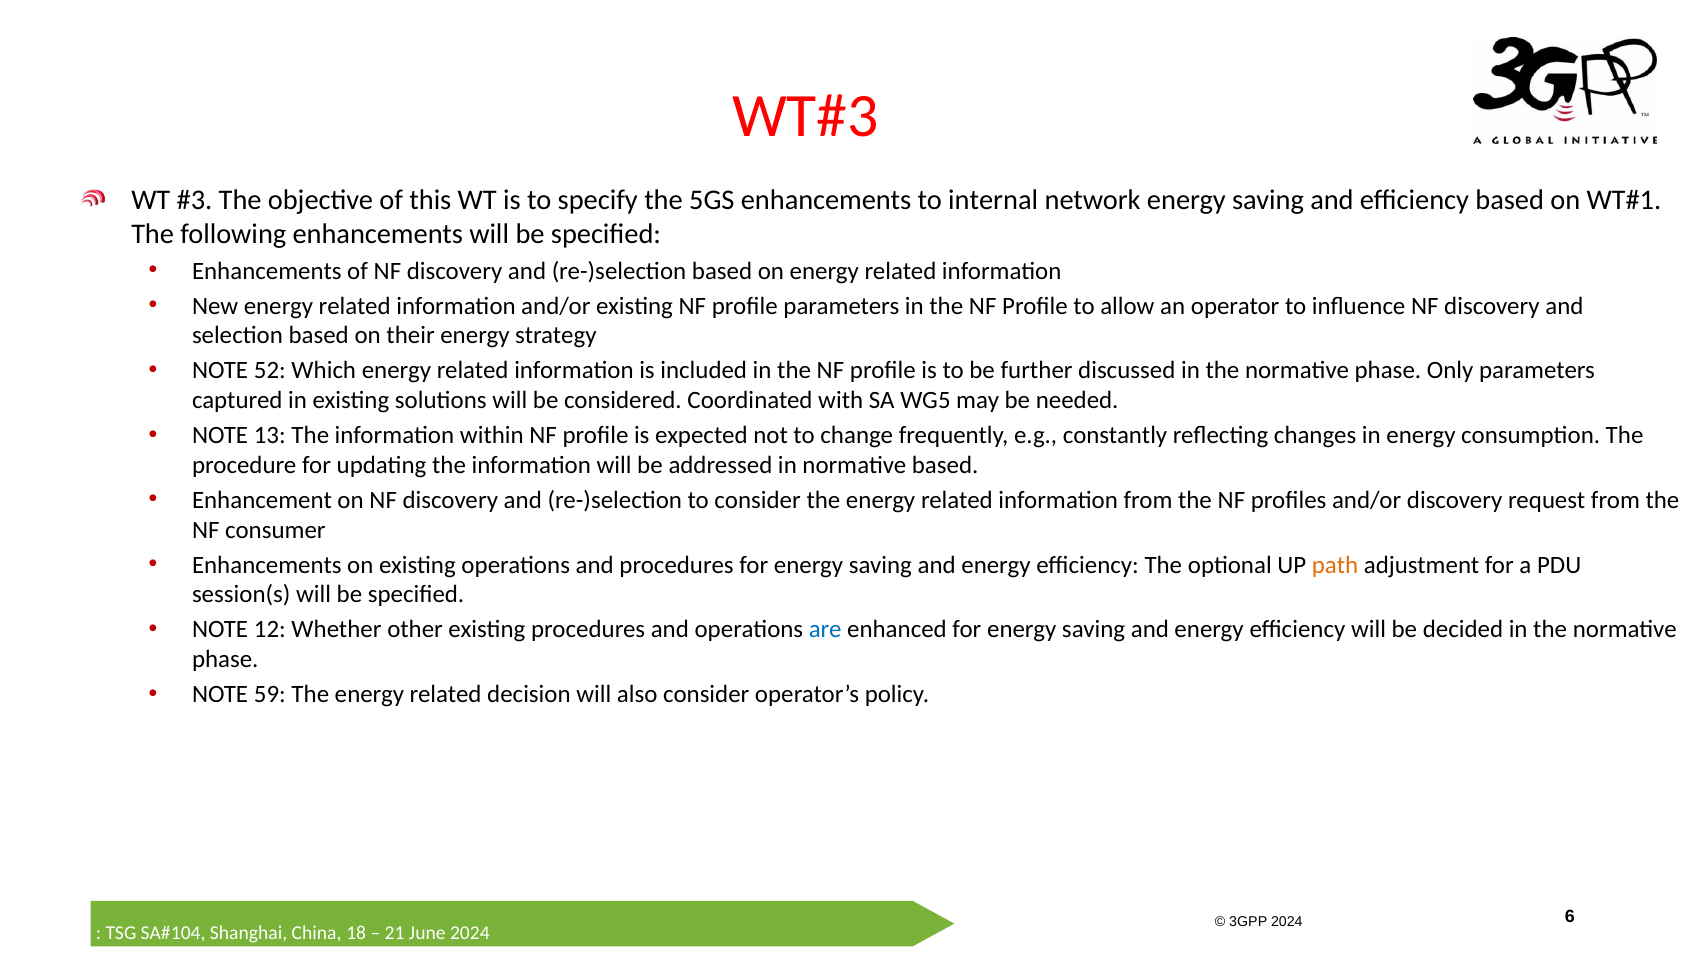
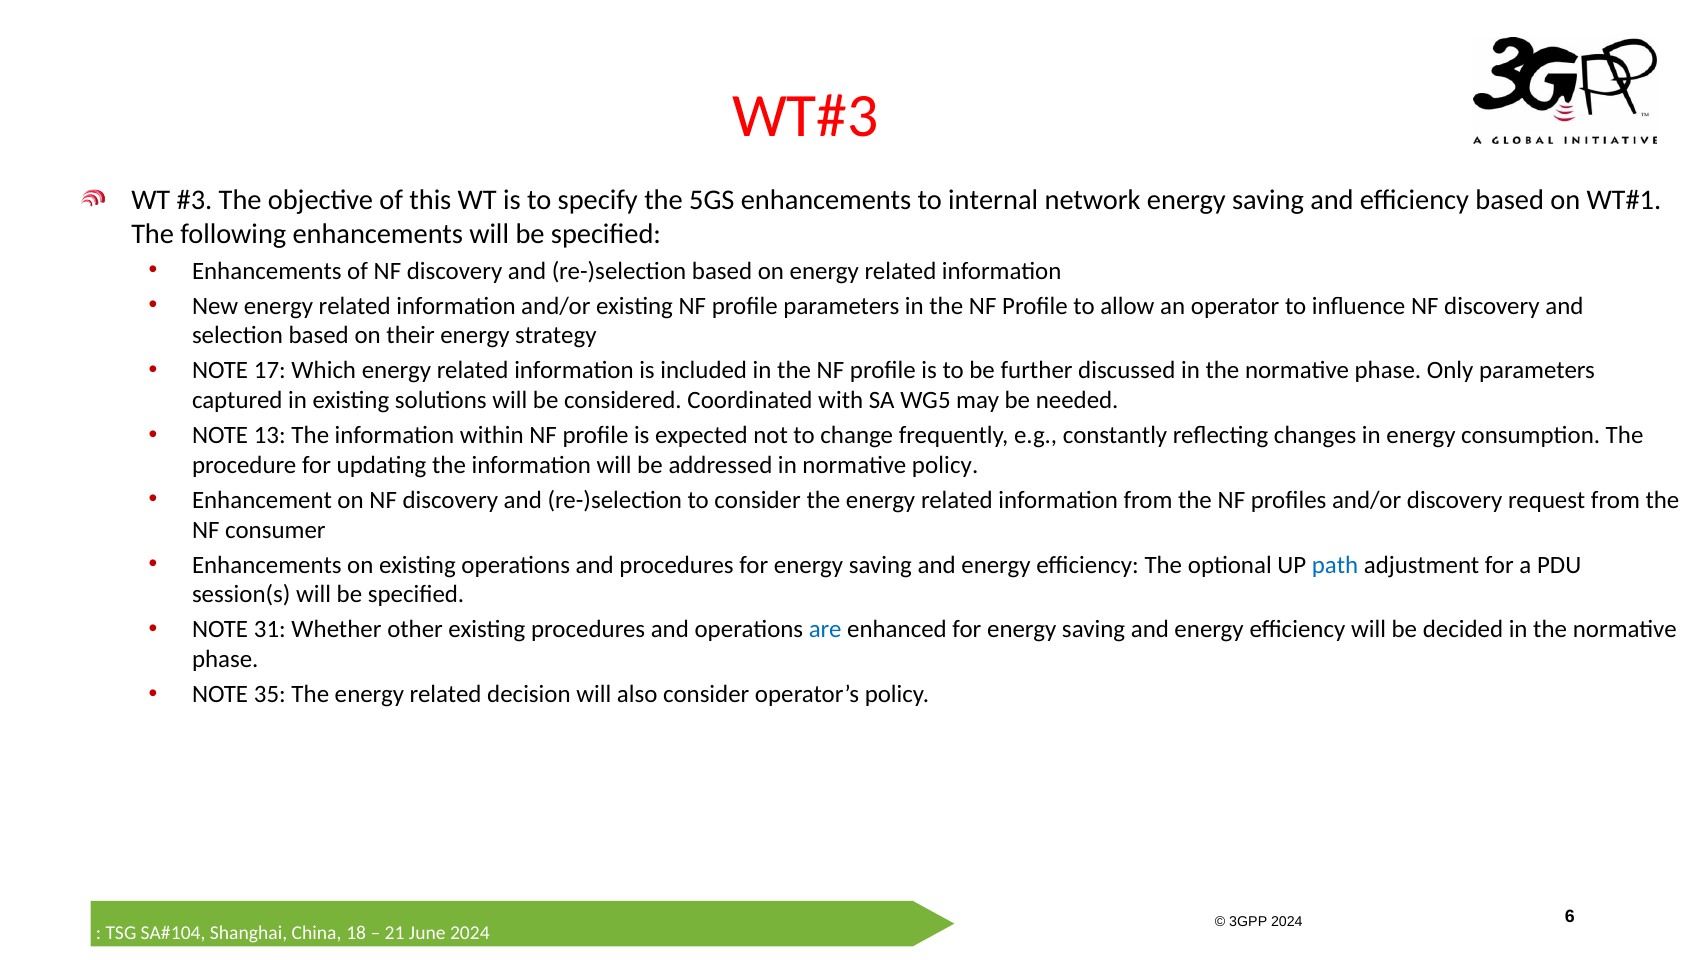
52: 52 -> 17 (270, 371)
based: based -> policy (945, 465)
path colour: orange -> blue (1335, 565)
12: 12 -> 31 (270, 630)
59: 59 -> 35 (270, 694)
